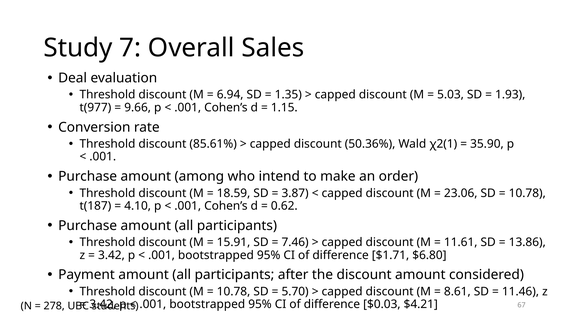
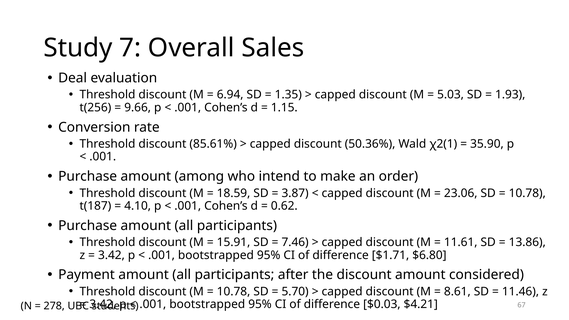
t(977: t(977 -> t(256 (95, 108)
